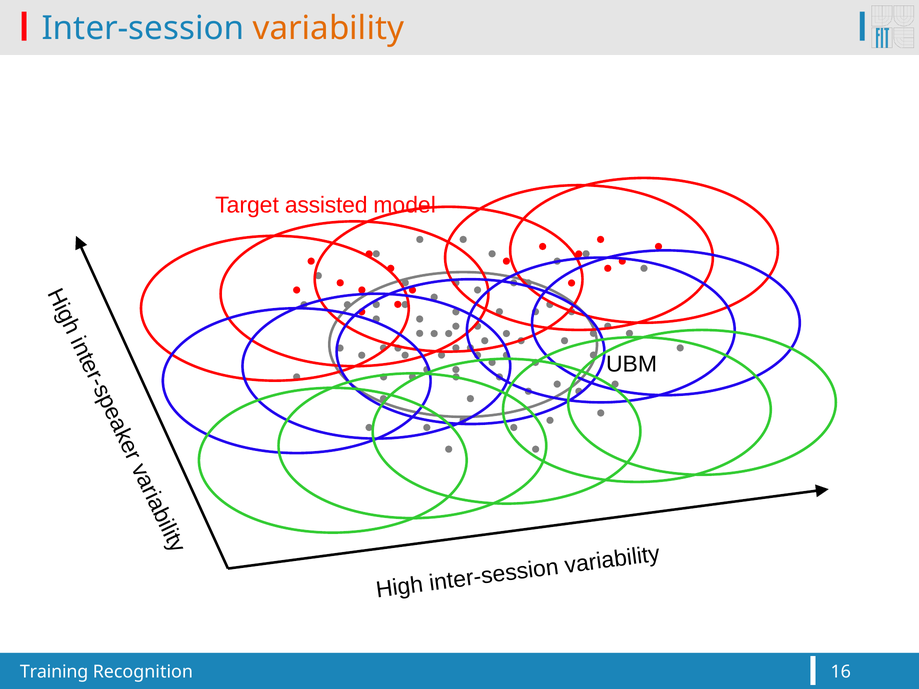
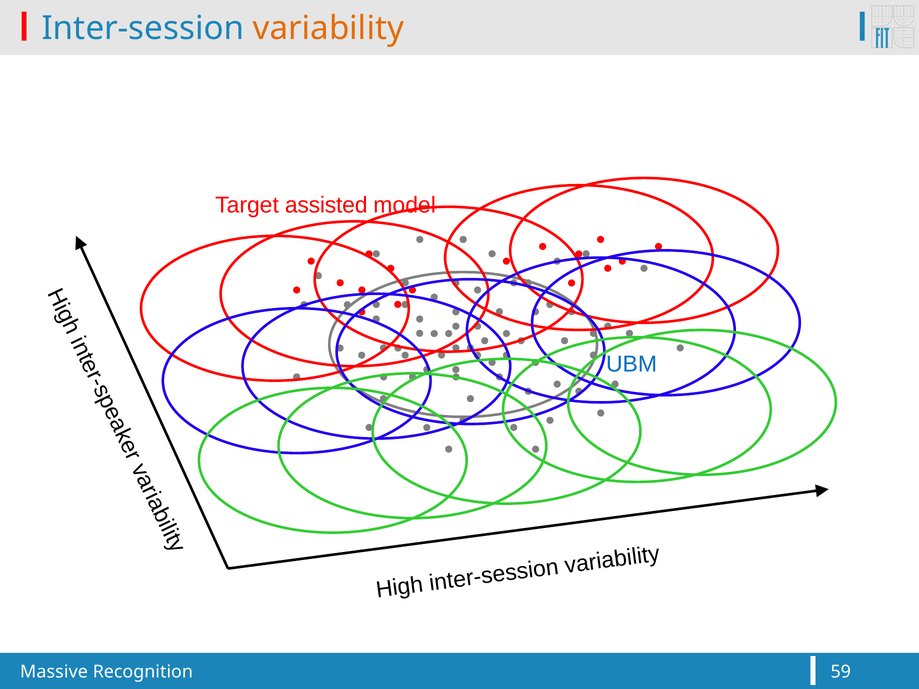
UBM colour: black -> blue (632, 365)
Training: Training -> Massive (54, 672)
16: 16 -> 59 (841, 672)
